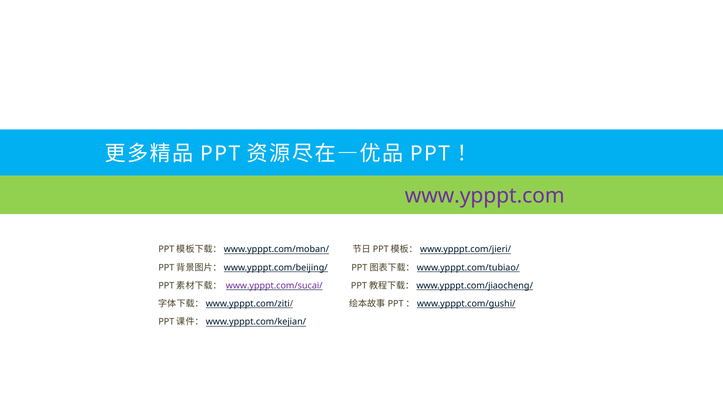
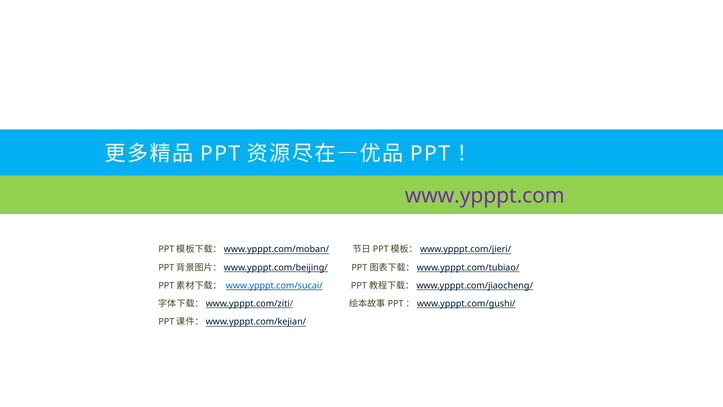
www.ypppt.com/sucai/ colour: purple -> blue (274, 285)
